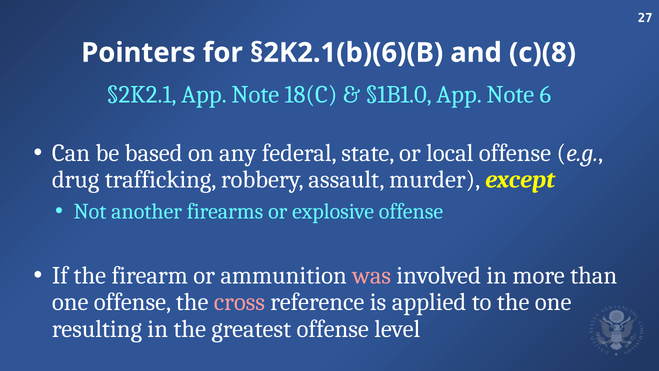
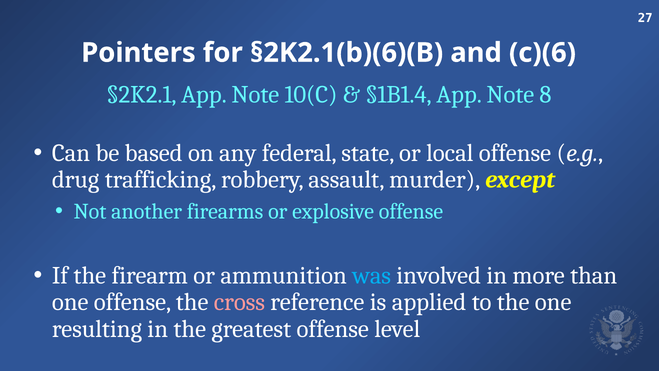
c)(8: c)(8 -> c)(6 (542, 53)
18(C: 18(C -> 10(C (311, 94)
§1B1.0: §1B1.0 -> §1B1.4 (398, 94)
6: 6 -> 8 (545, 94)
was colour: pink -> light blue (372, 275)
